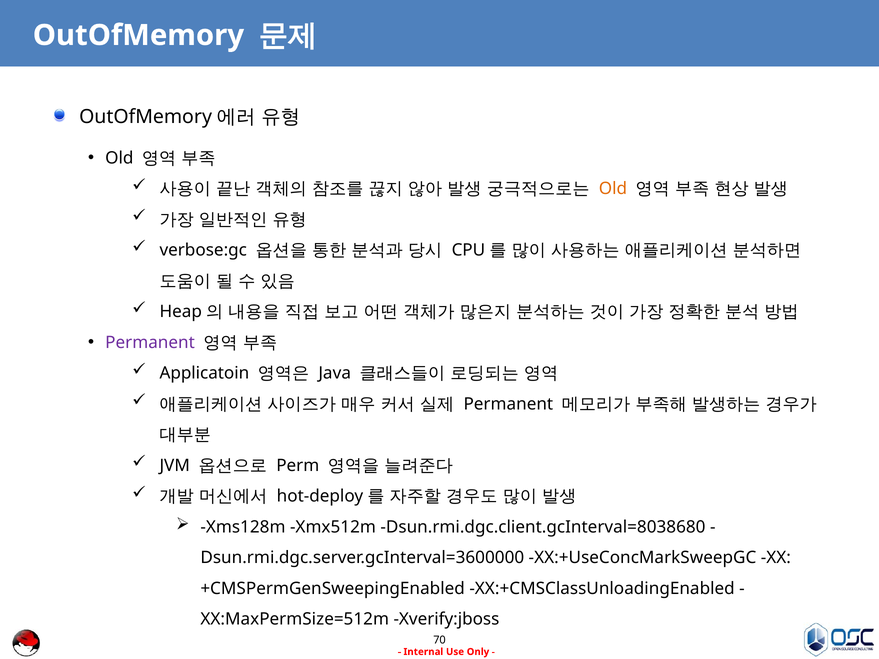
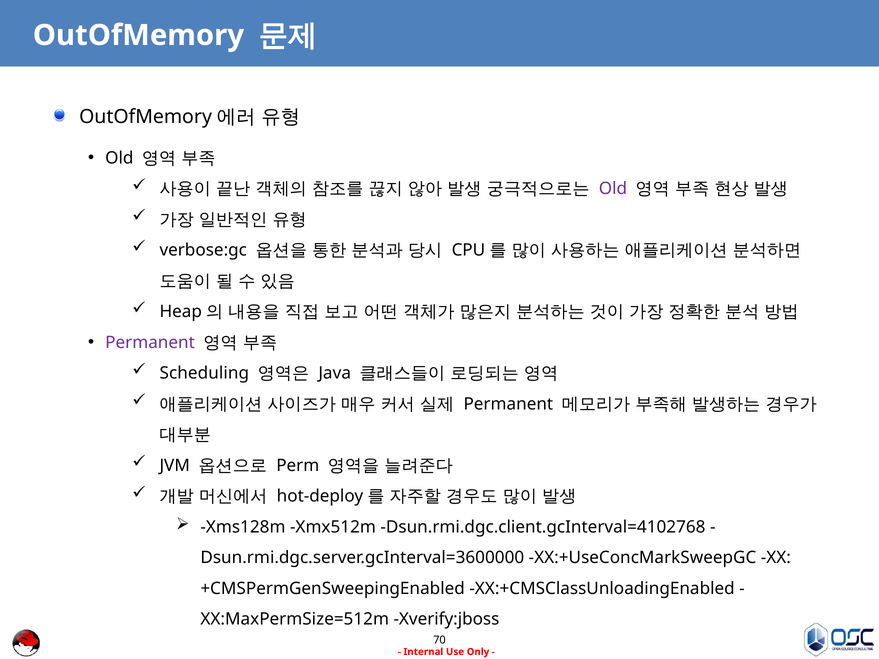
Old colour: orange -> purple (613, 189)
Applicatoin: Applicatoin -> Scheduling (204, 373)
Dsun.rmi.dgc.client.gcInterval=8038680: Dsun.rmi.dgc.client.gcInterval=8038680 -> Dsun.rmi.dgc.client.gcInterval=4102768 (543, 527)
